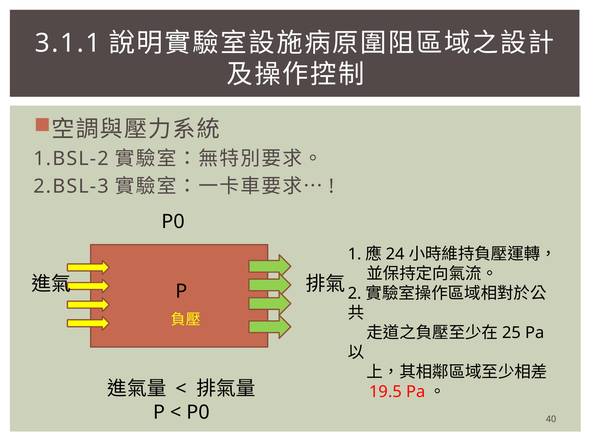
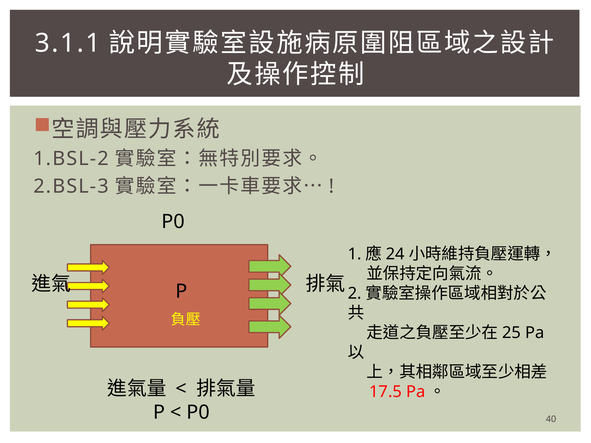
19.5: 19.5 -> 17.5 (386, 392)
